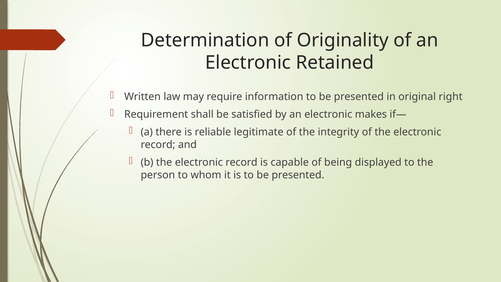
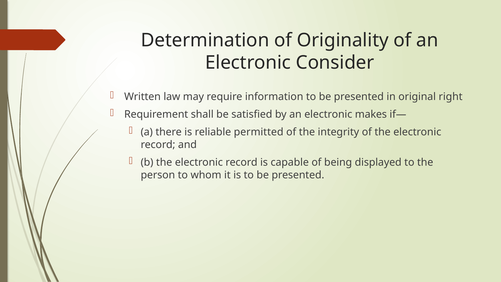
Retained: Retained -> Consider (335, 63)
legitimate: legitimate -> permitted (259, 132)
